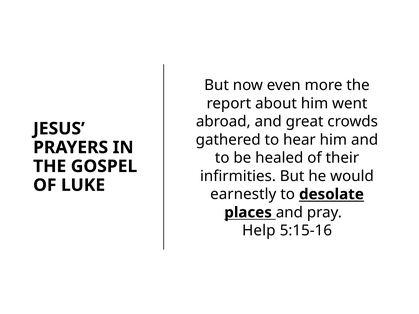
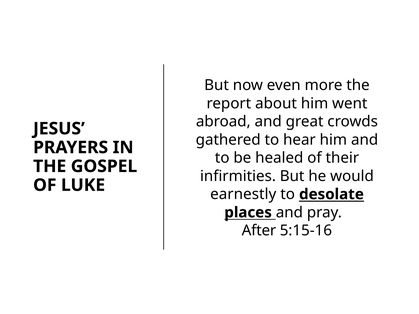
Help: Help -> After (259, 231)
